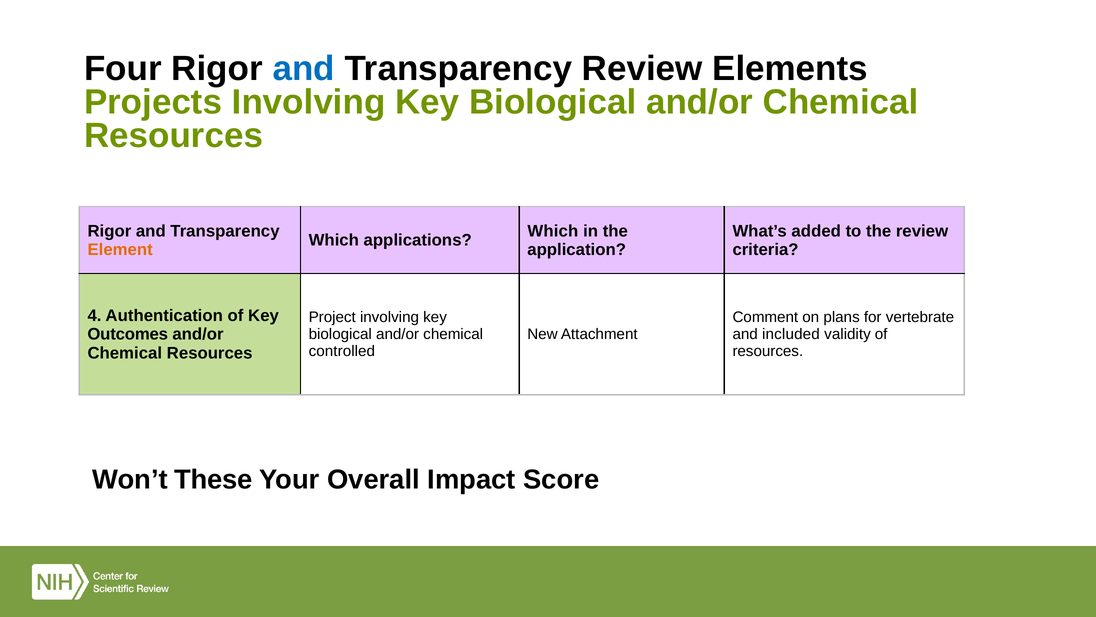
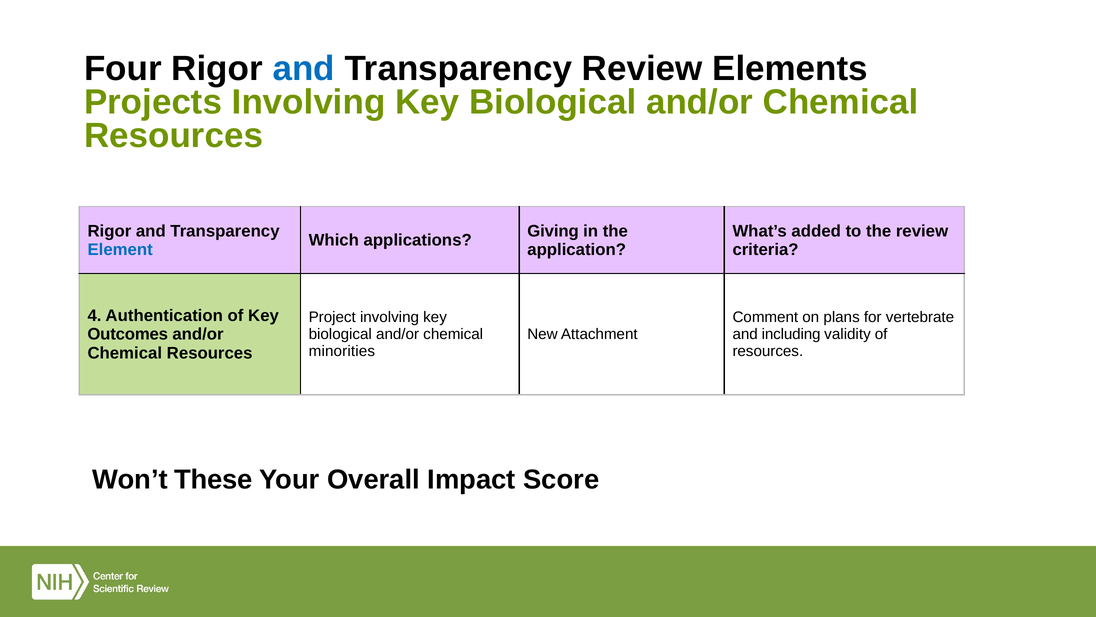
Which: Which -> Giving (553, 231)
Element colour: orange -> blue (120, 249)
included: included -> including (791, 334)
controlled: controlled -> minorities (342, 351)
